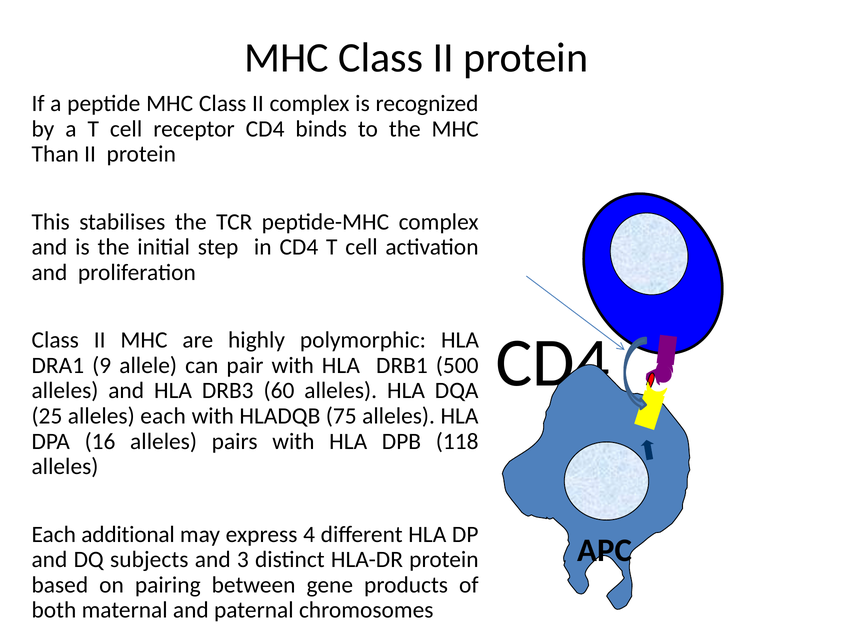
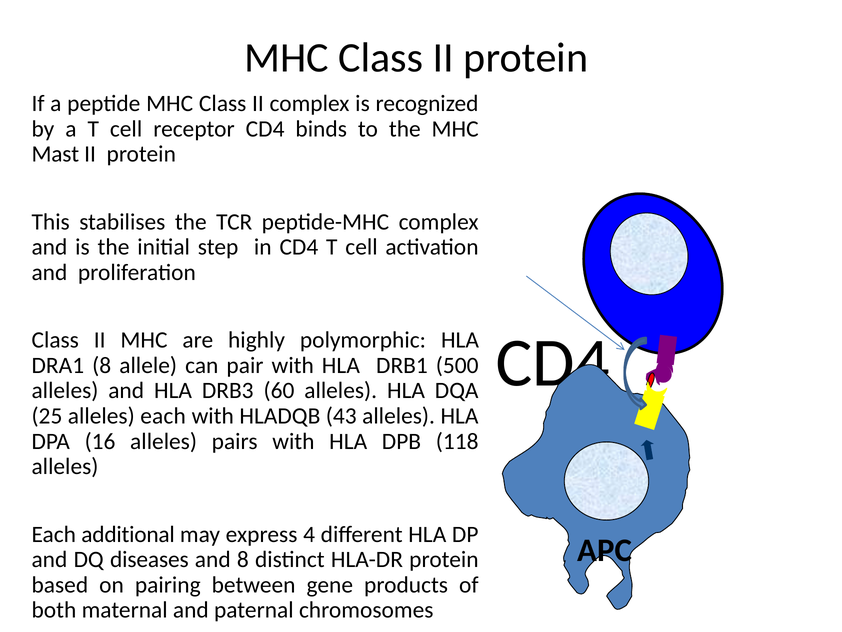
Than: Than -> Mast (55, 154)
DRA1 9: 9 -> 8 (102, 365)
75: 75 -> 43 (341, 416)
subjects: subjects -> diseases (149, 559)
and 3: 3 -> 8 (243, 559)
